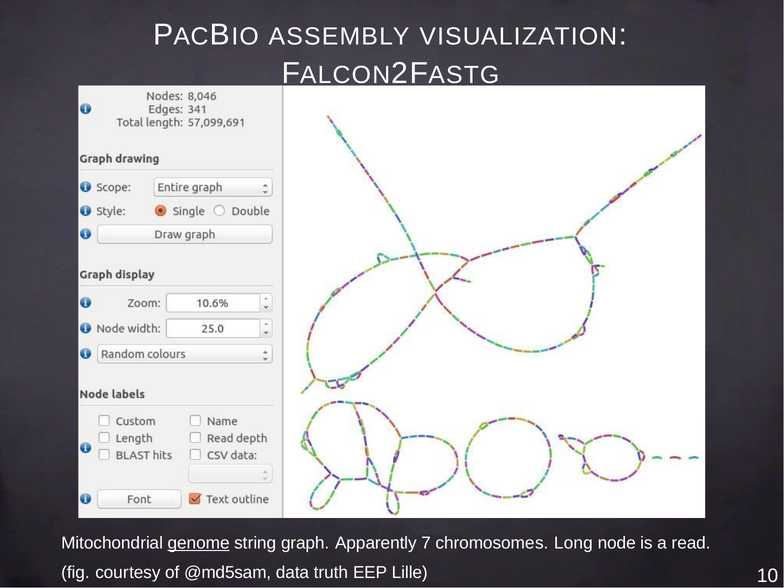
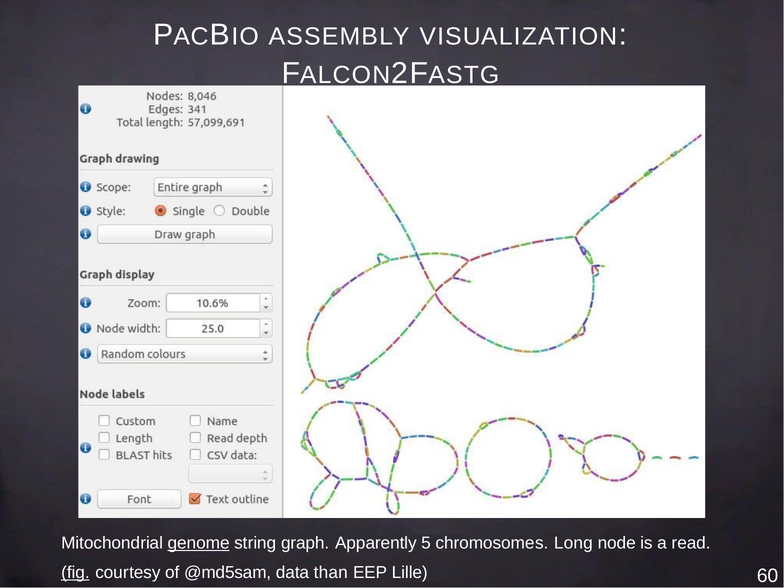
7: 7 -> 5 (426, 544)
fig underline: none -> present (75, 573)
truth: truth -> than (331, 573)
10: 10 -> 60 (768, 577)
